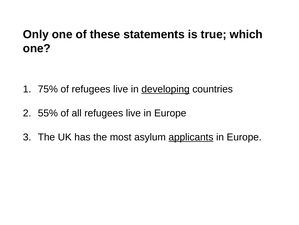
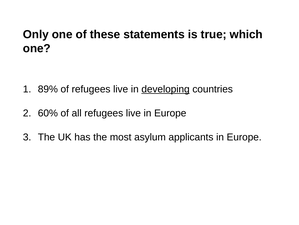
75%: 75% -> 89% (48, 89)
55%: 55% -> 60% (48, 113)
applicants underline: present -> none (191, 137)
